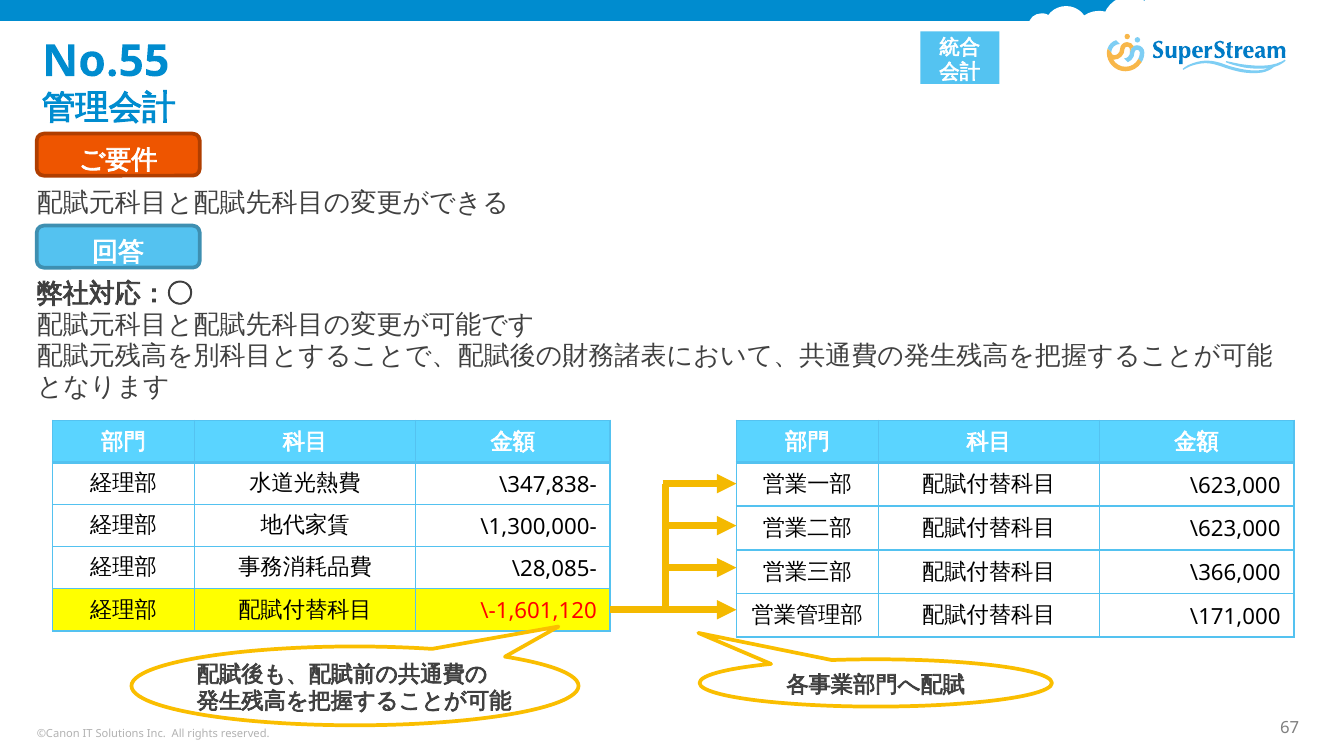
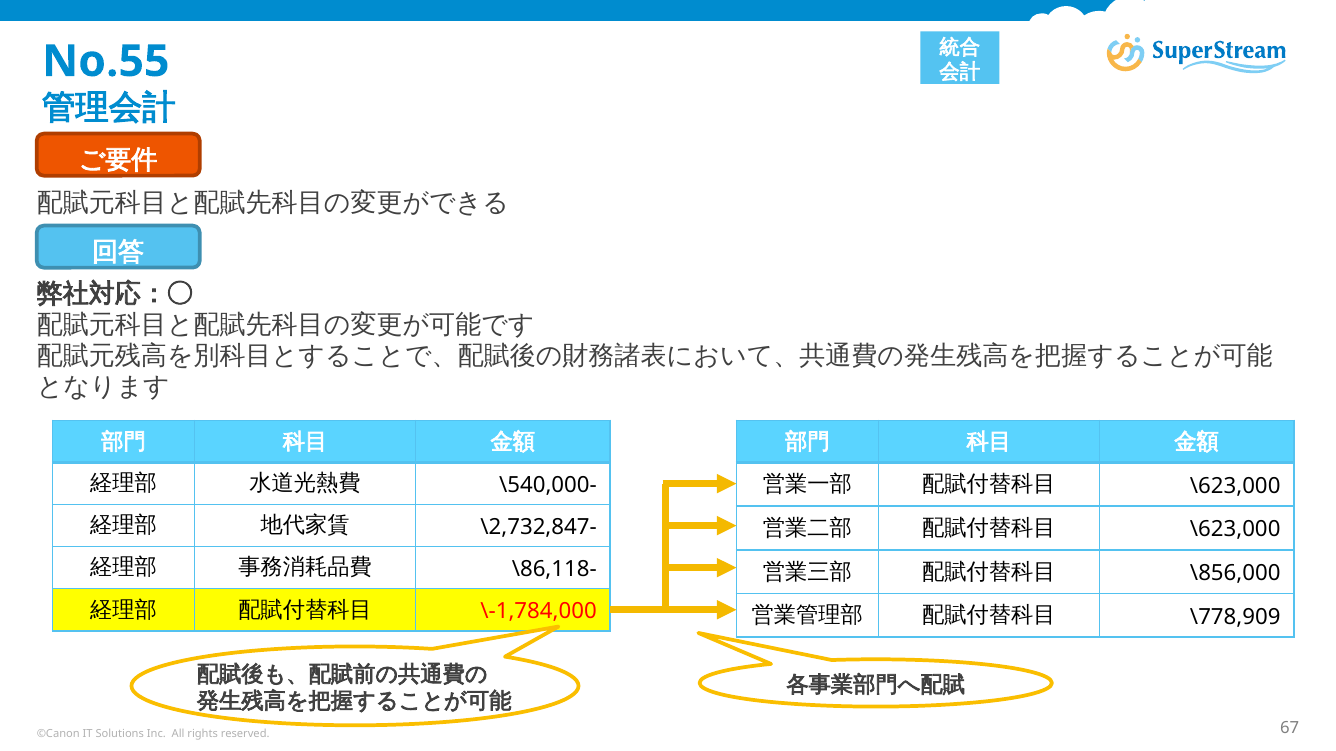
\347,838-: \347,838- -> \540,000- (548, 485)
\1,300,000-: \1,300,000- -> \2,732,847- (539, 527)
\28,085-: \28,085- -> \86,118- (554, 569)
\366,000: \366,000 -> \856,000 (1235, 573)
\-1,601,120: \-1,601,120 -> \-1,784,000 (539, 611)
\171,000: \171,000 -> \778,909 (1235, 617)
